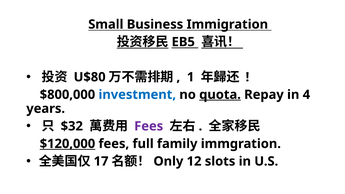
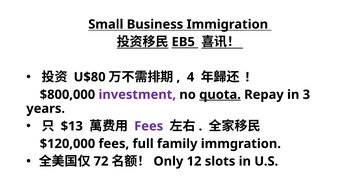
1: 1 -> 4 (191, 77)
investment colour: blue -> purple (137, 95)
4: 4 -> 3 (306, 95)
$32: $32 -> $13 (72, 126)
$120,000 underline: present -> none (67, 144)
17: 17 -> 72 (101, 161)
